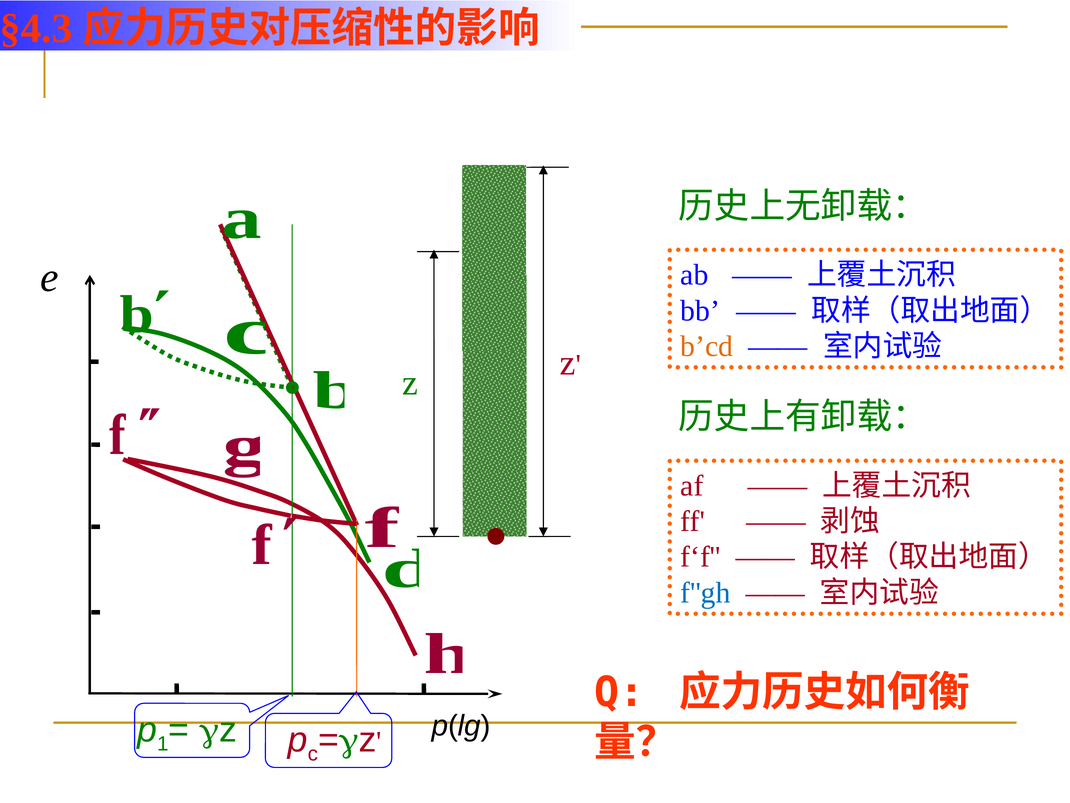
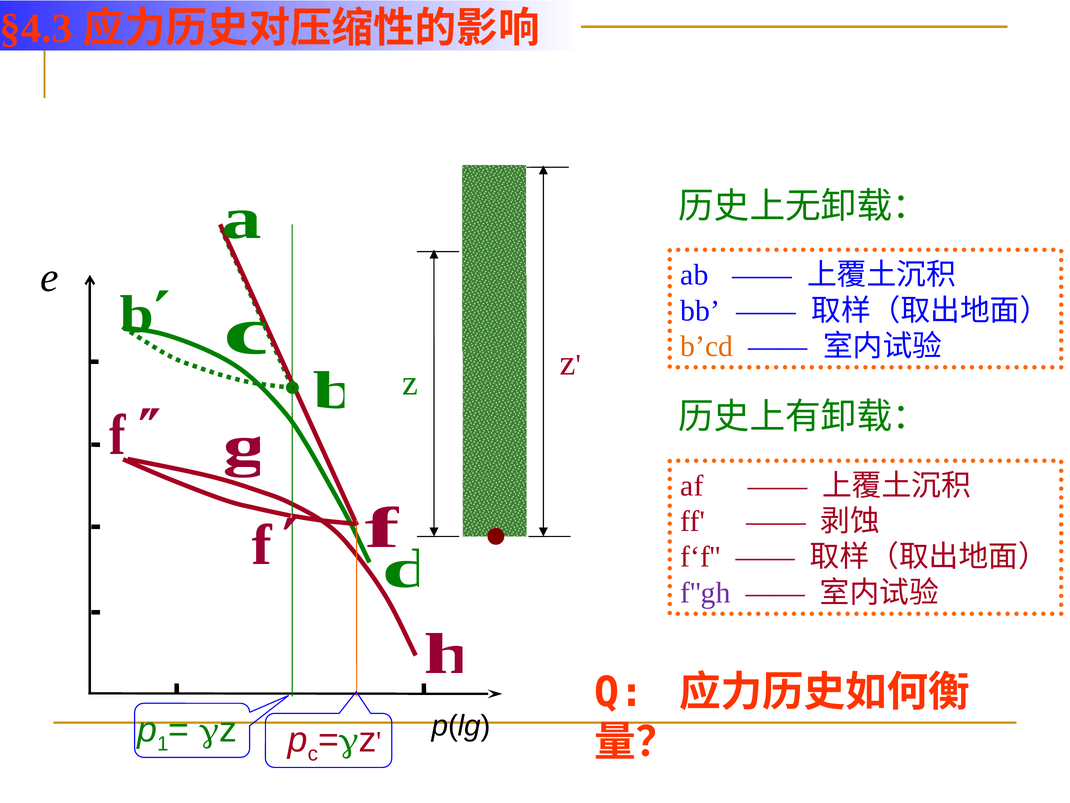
f''gh colour: blue -> purple (706, 593)
